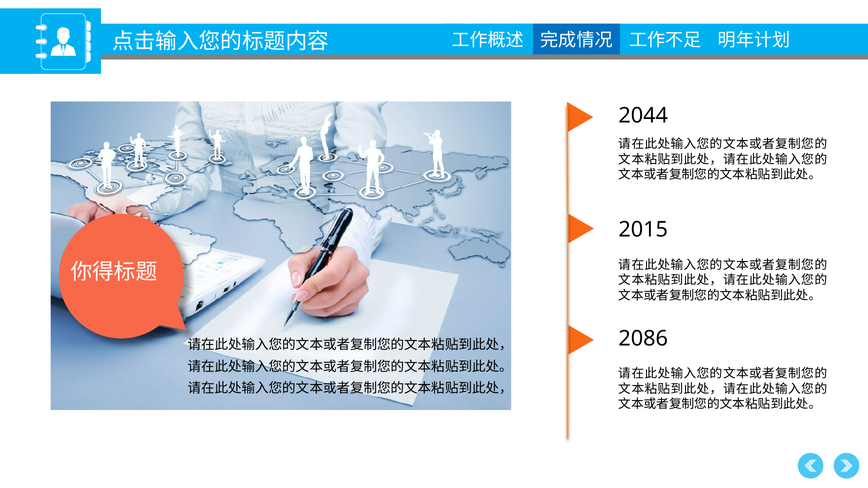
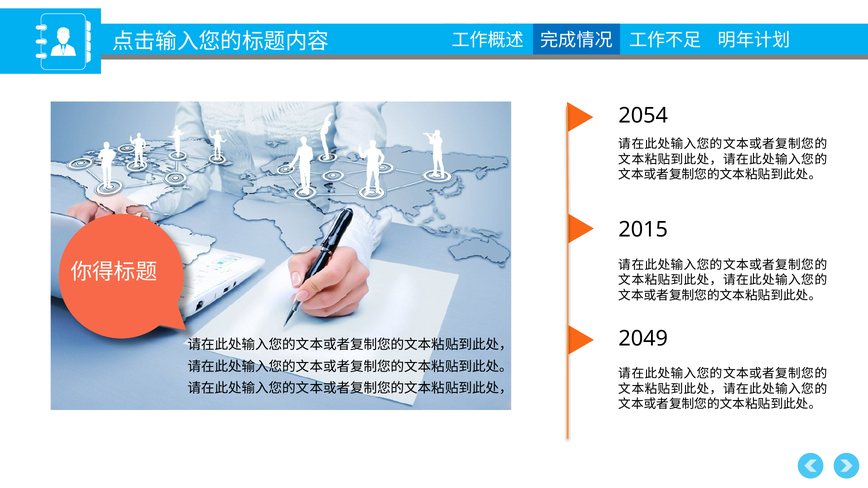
2044: 2044 -> 2054 (643, 116)
2086: 2086 -> 2049 (643, 339)
